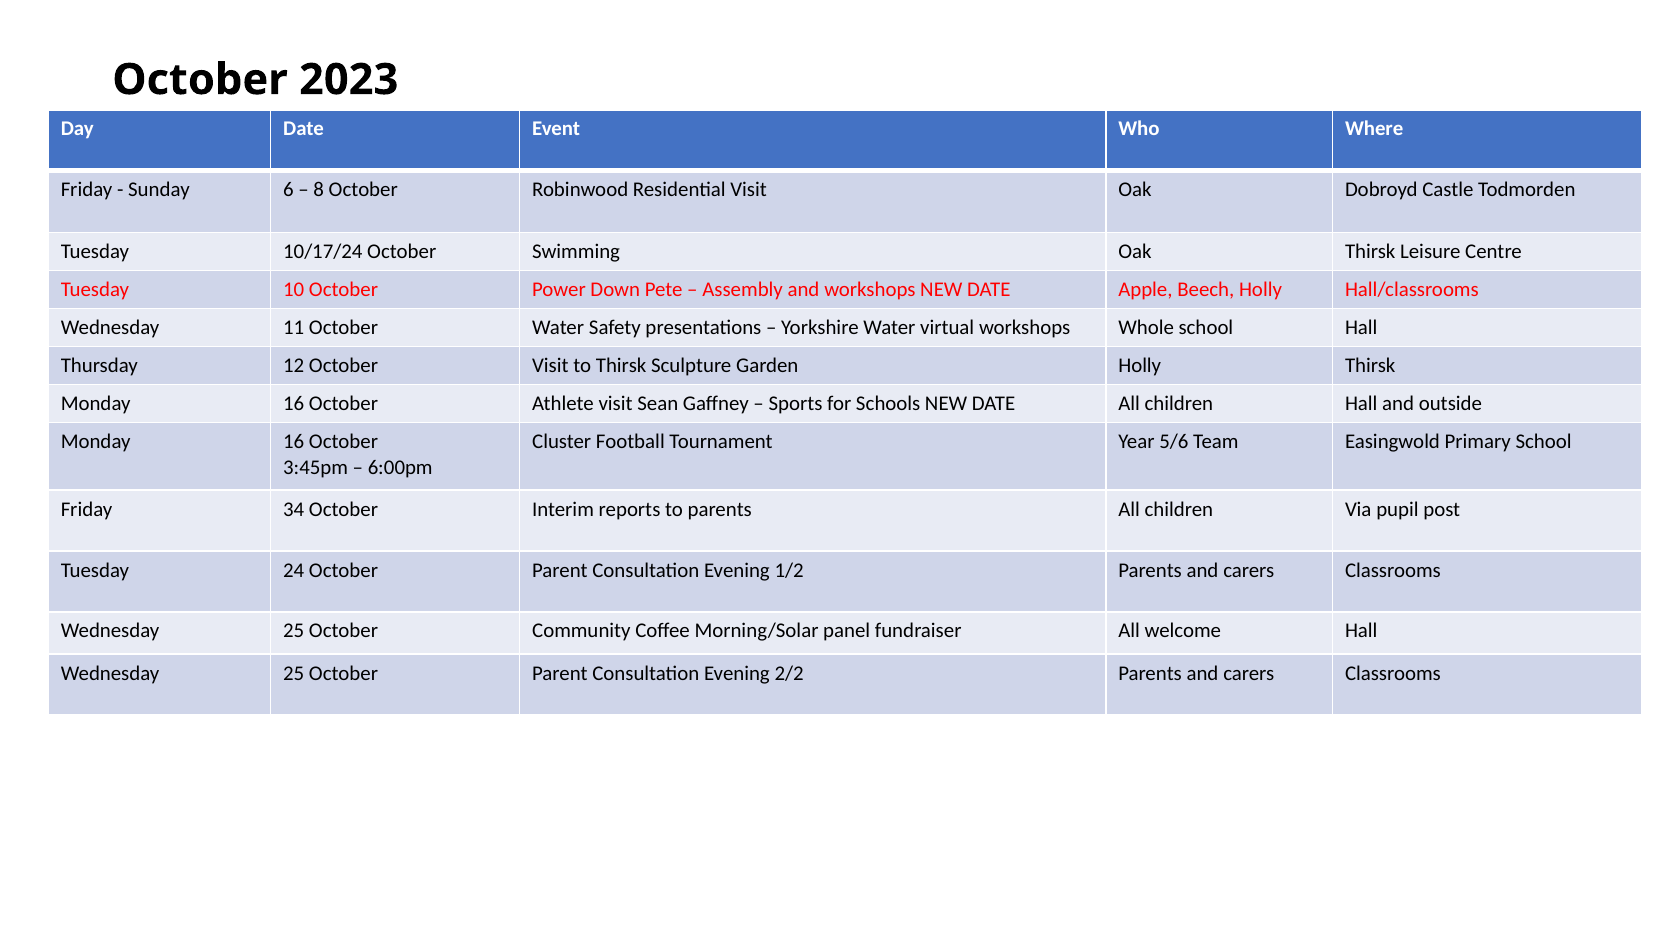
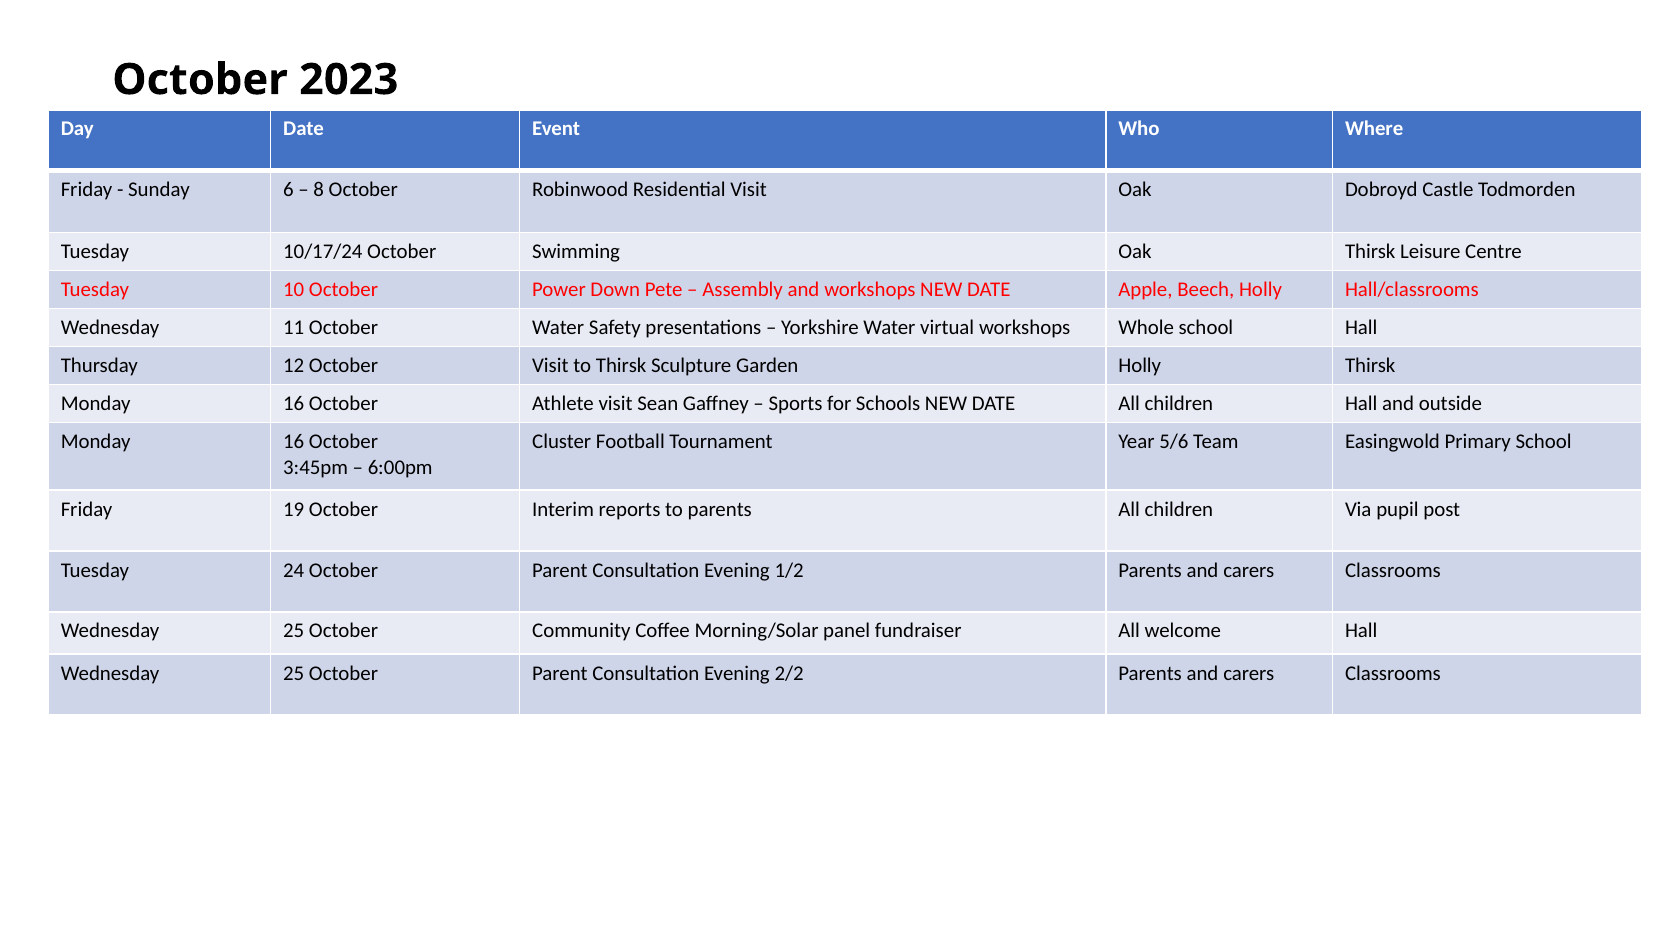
34: 34 -> 19 (294, 509)
